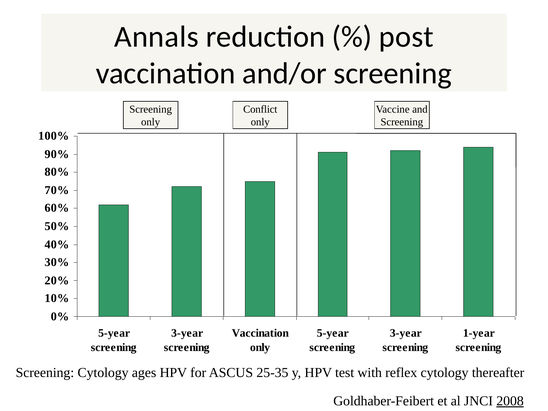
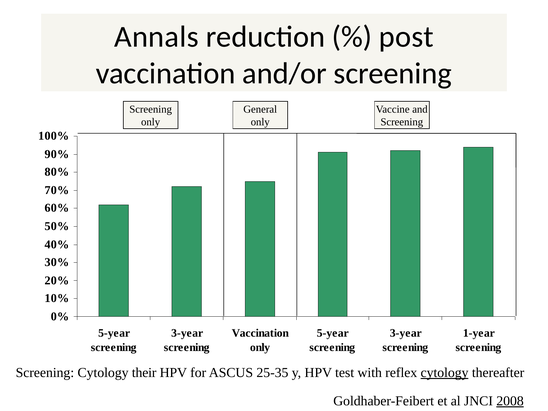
Conflict: Conflict -> General (260, 109)
ages: ages -> their (144, 373)
cytology underline: none -> present (445, 373)
